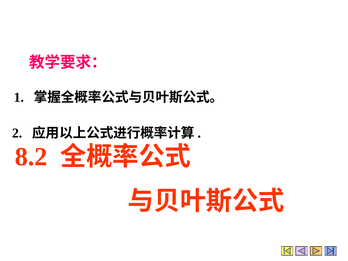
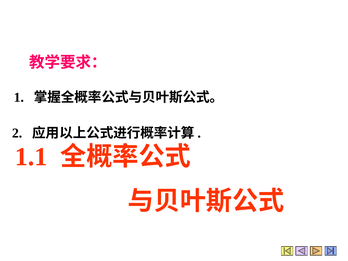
8.2: 8.2 -> 1.1 (31, 157)
